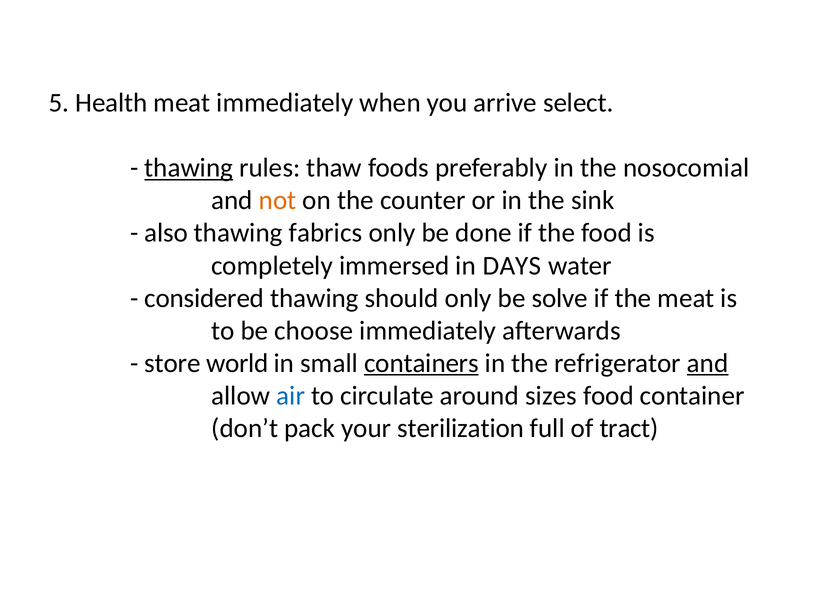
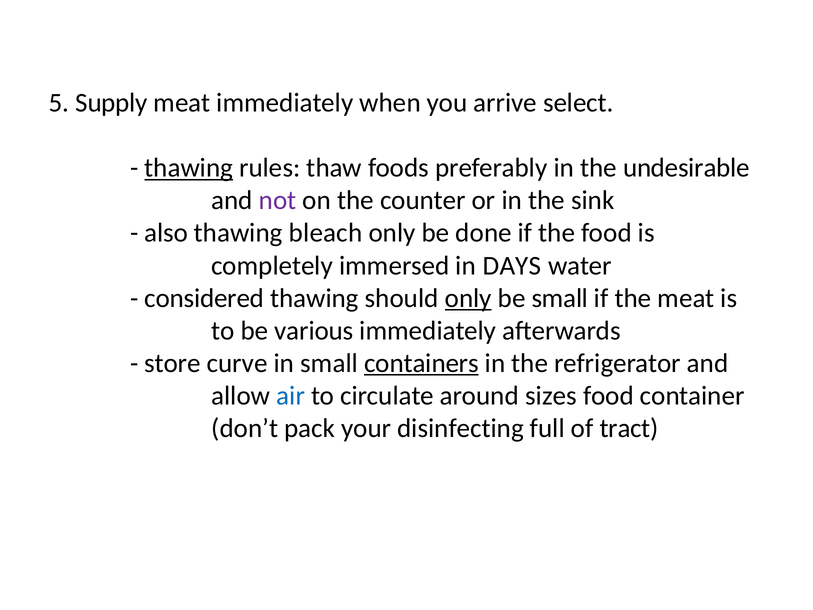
Health: Health -> Supply (111, 103)
nosocomial: nosocomial -> undesirable (686, 168)
not colour: orange -> purple (278, 200)
fabrics: fabrics -> bleach (325, 233)
only underline: none -> present (468, 298)
be solve: solve -> small (560, 298)
choose: choose -> various (314, 330)
world: world -> curve (237, 363)
and underline: present -> none (708, 363)
sterilization: sterilization -> disinfecting (461, 428)
